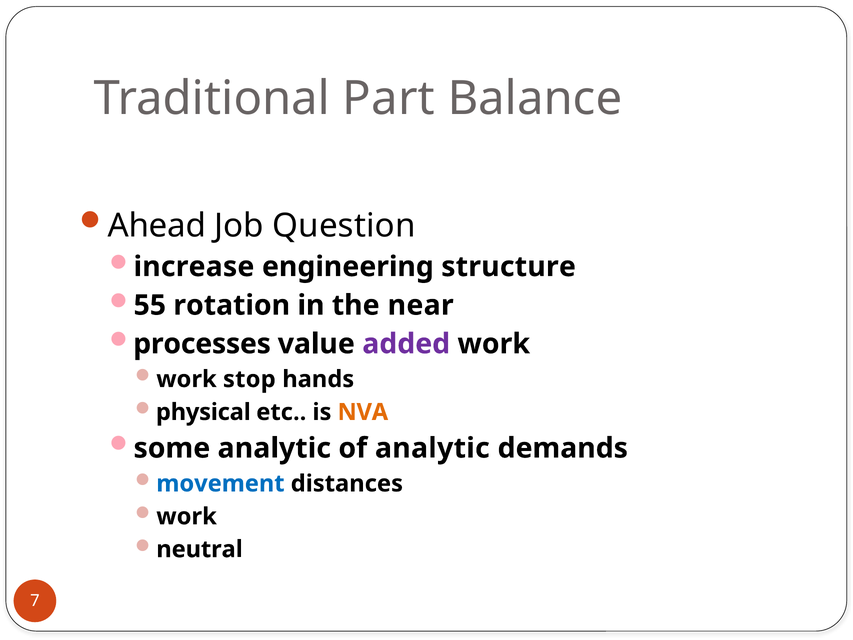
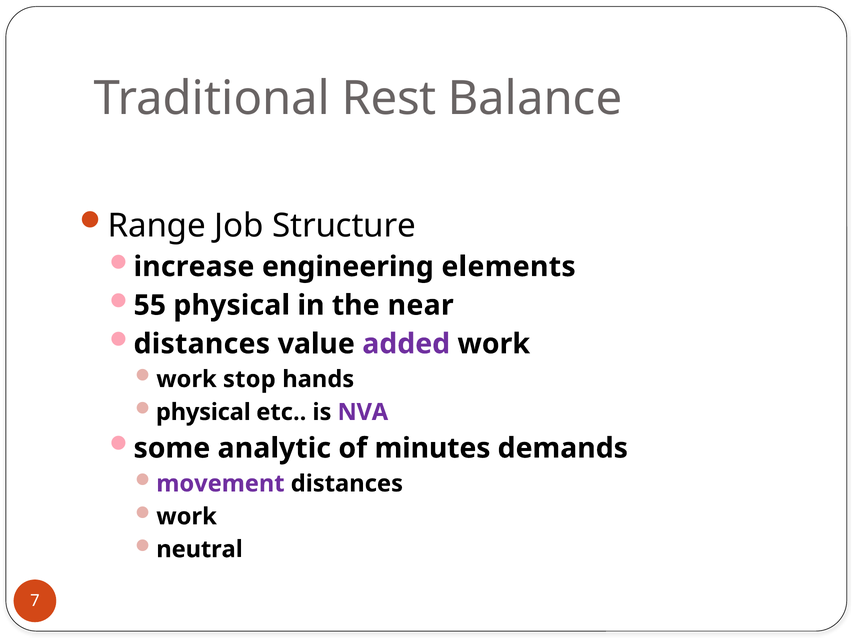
Part: Part -> Rest (389, 99)
Ahead: Ahead -> Range (157, 226)
Question: Question -> Structure (344, 226)
structure: structure -> elements (509, 267)
55 rotation: rotation -> physical (232, 305)
processes: processes -> distances (202, 344)
NVA colour: orange -> purple (363, 412)
of analytic: analytic -> minutes (433, 448)
movement colour: blue -> purple (220, 483)
